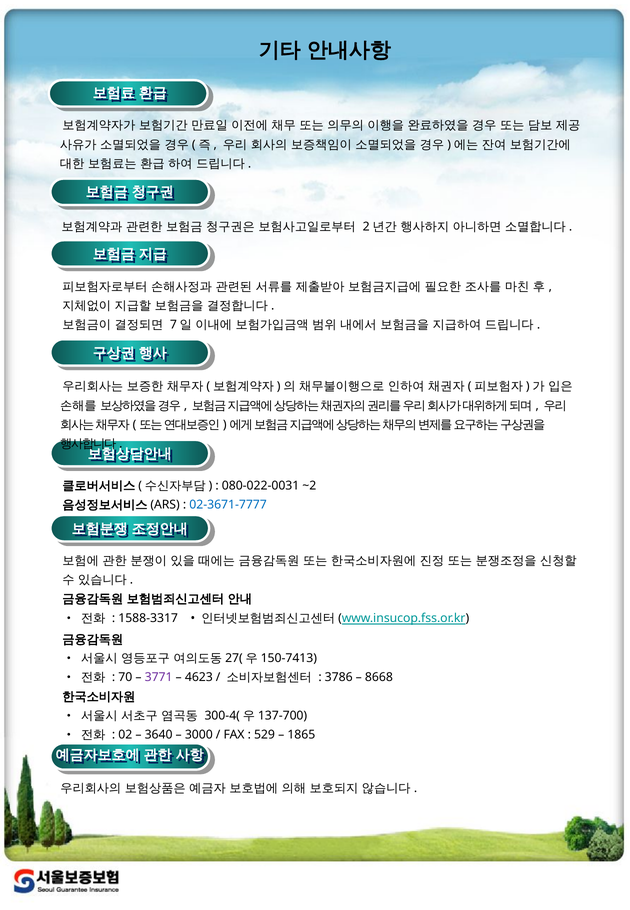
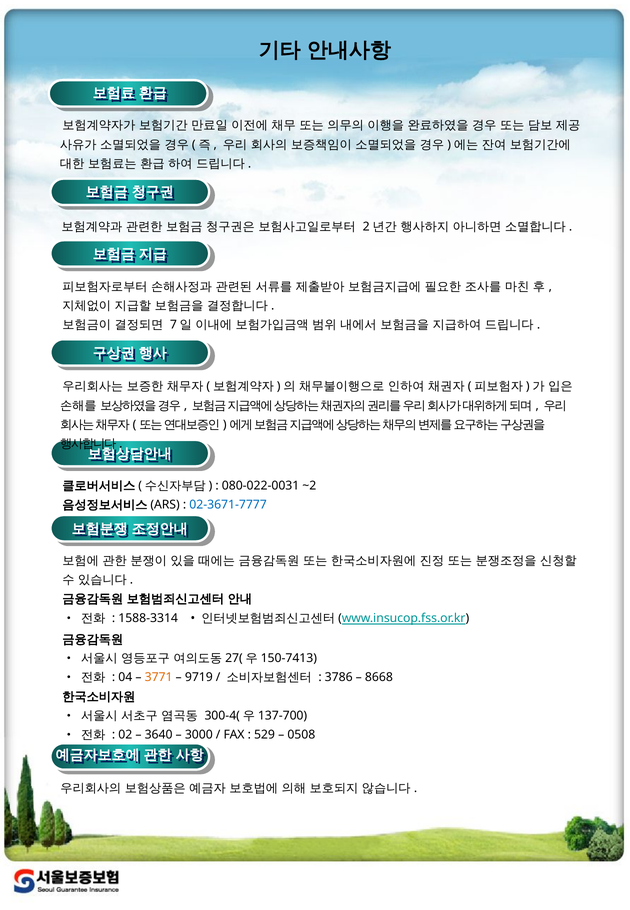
1588-3317: 1588-3317 -> 1588-3314 (148, 618)
70: 70 -> 04 (125, 677)
3771 colour: purple -> orange (159, 677)
4623: 4623 -> 9719 (199, 677)
1865: 1865 -> 0508 (301, 735)
